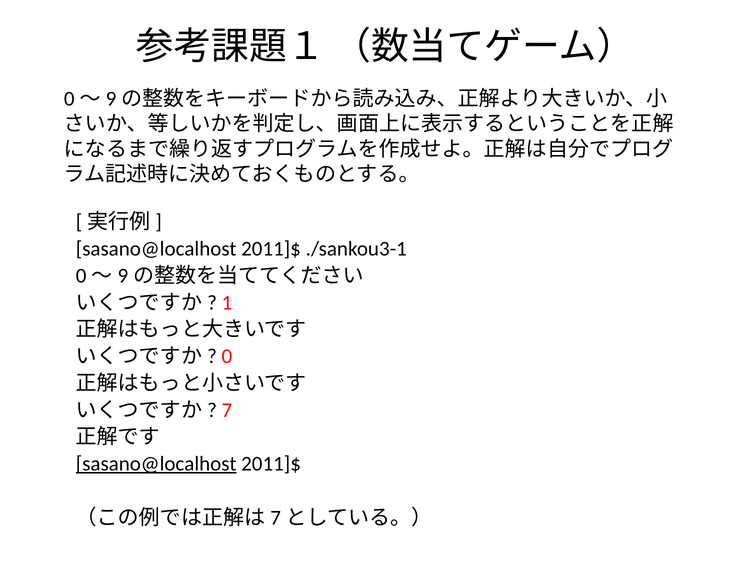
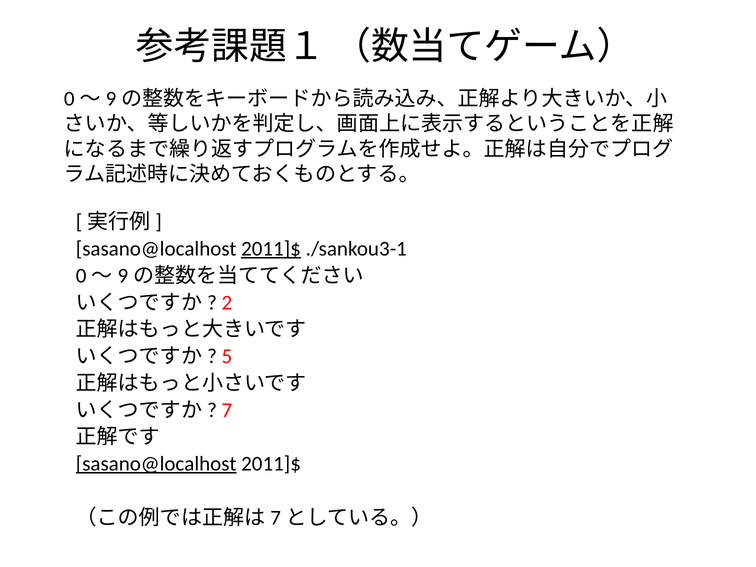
2011]$ underline: none -> present (271, 249)
1: 1 -> 2 (227, 303)
0: 0 -> 5 (227, 356)
